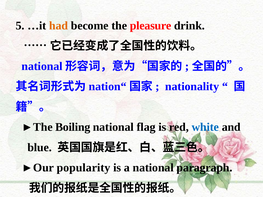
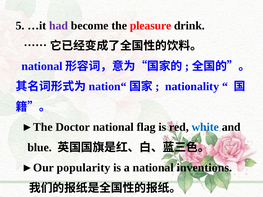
had colour: orange -> purple (59, 26)
Boiling: Boiling -> Doctor (73, 127)
paragraph: paragraph -> inventions (204, 168)
